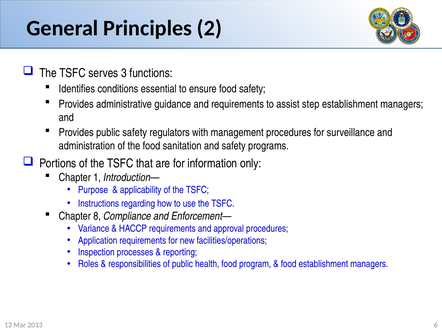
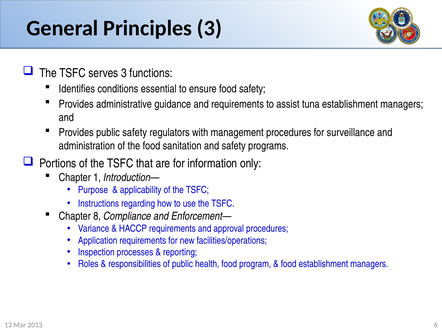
Principles 2: 2 -> 3 (209, 28)
step: step -> tuna (311, 104)
